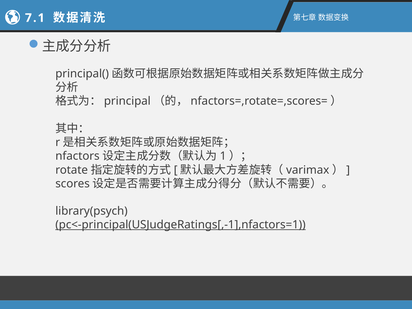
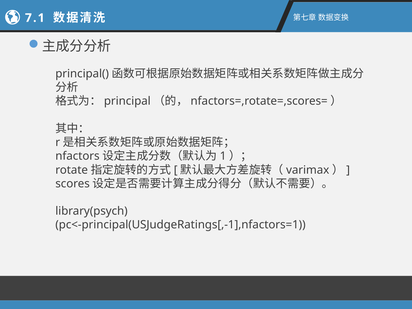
pc<-principal(USJudgeRatings[,-1],nfactors=1 underline: present -> none (180, 225)
